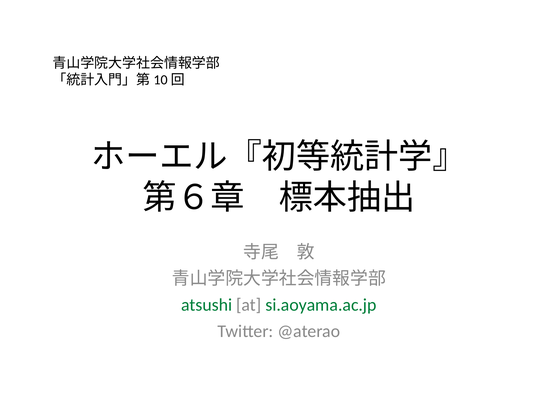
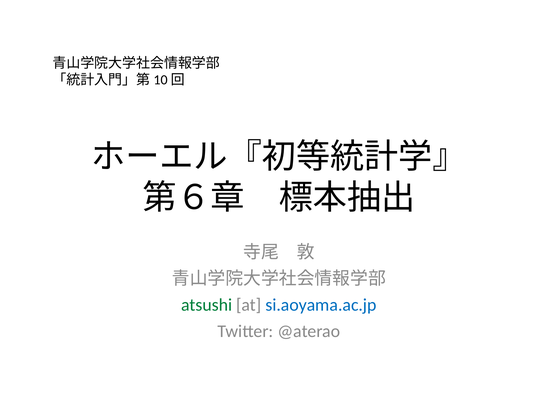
si.aoyama.ac.jp colour: green -> blue (321, 305)
